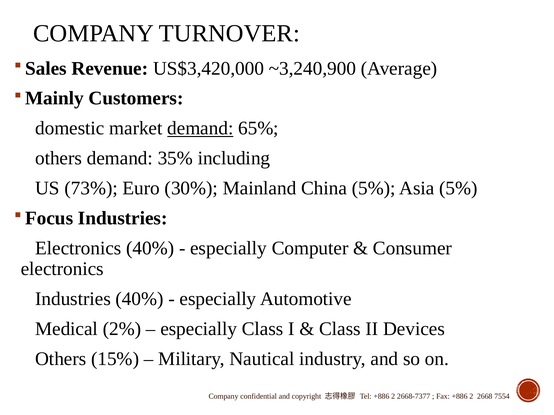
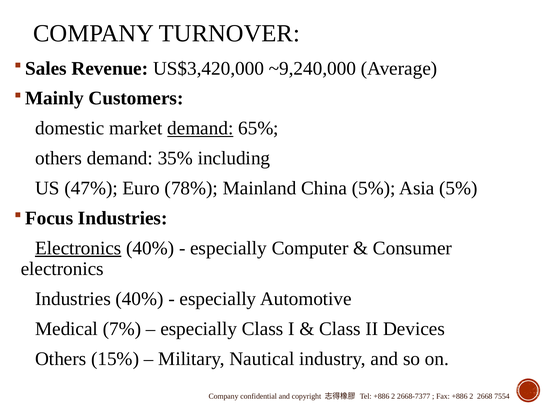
~3,240,900: ~3,240,900 -> ~9,240,000 (312, 68)
73%: 73% -> 47% (91, 188)
30%: 30% -> 78% (191, 188)
Electronics underline: none -> present (78, 248)
2%: 2% -> 7% (122, 329)
